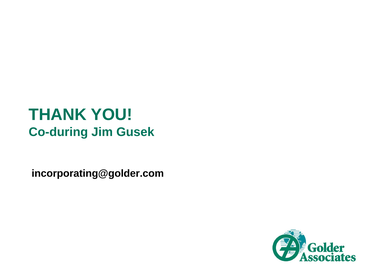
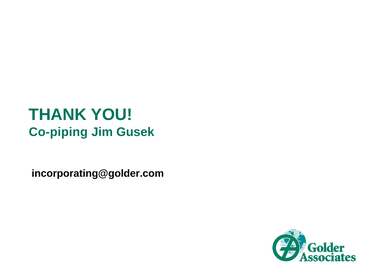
Co-during: Co-during -> Co-piping (58, 132)
